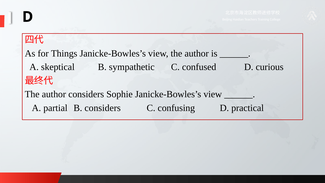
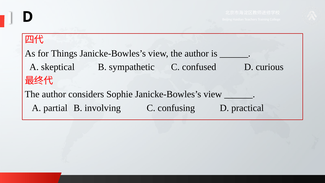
B considers: considers -> involving (103, 108)
